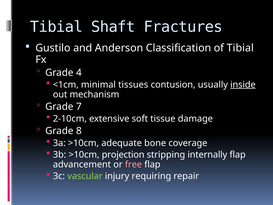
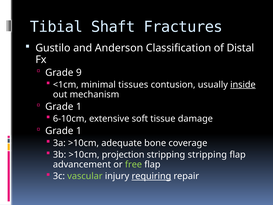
of Tibial: Tibial -> Distal (240, 48)
4: 4 -> 9 (79, 72)
7: 7 -> 1 (79, 107)
2-10cm: 2-10cm -> 6-10cm (70, 119)
8: 8 -> 1 (79, 131)
stripping internally: internally -> stripping (207, 154)
free colour: pink -> light green (133, 164)
requiring underline: none -> present (151, 176)
